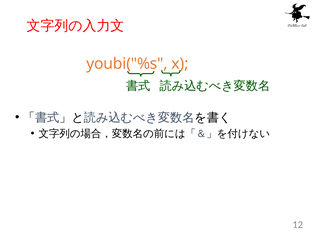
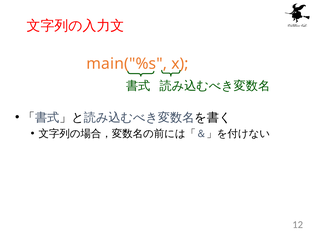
youbi("%s: youbi("%s -> main("%s (127, 64)
